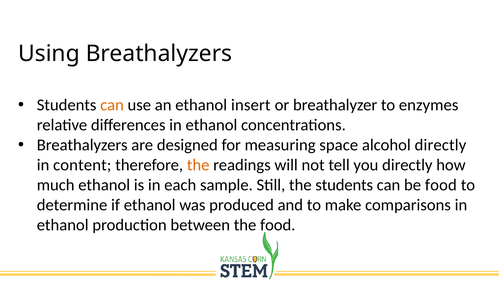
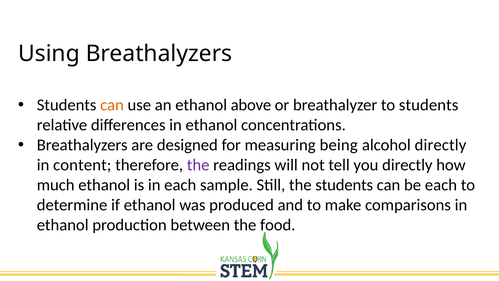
insert: insert -> above (251, 105)
to enzymes: enzymes -> students (429, 105)
space: space -> being (339, 145)
the colour: orange -> purple (198, 165)
be food: food -> each (441, 185)
